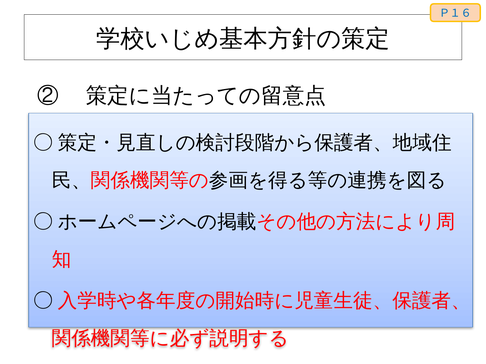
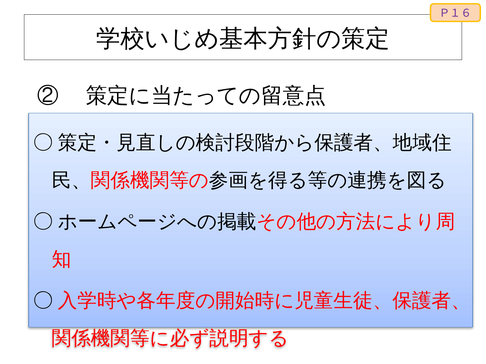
Ｐ１６ colour: blue -> purple (455, 13)
